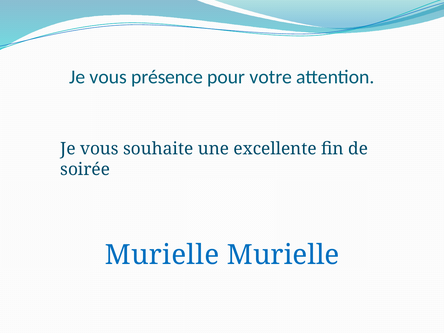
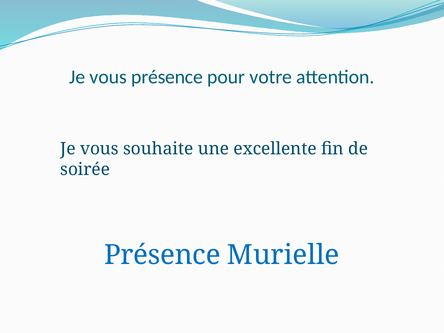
Murielle: Murielle -> Présence (162, 255)
